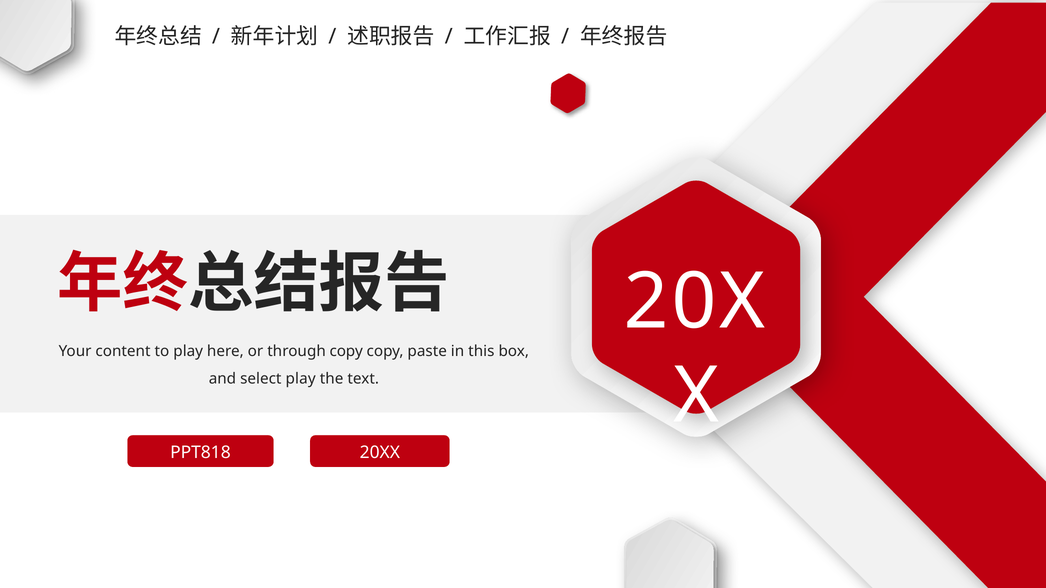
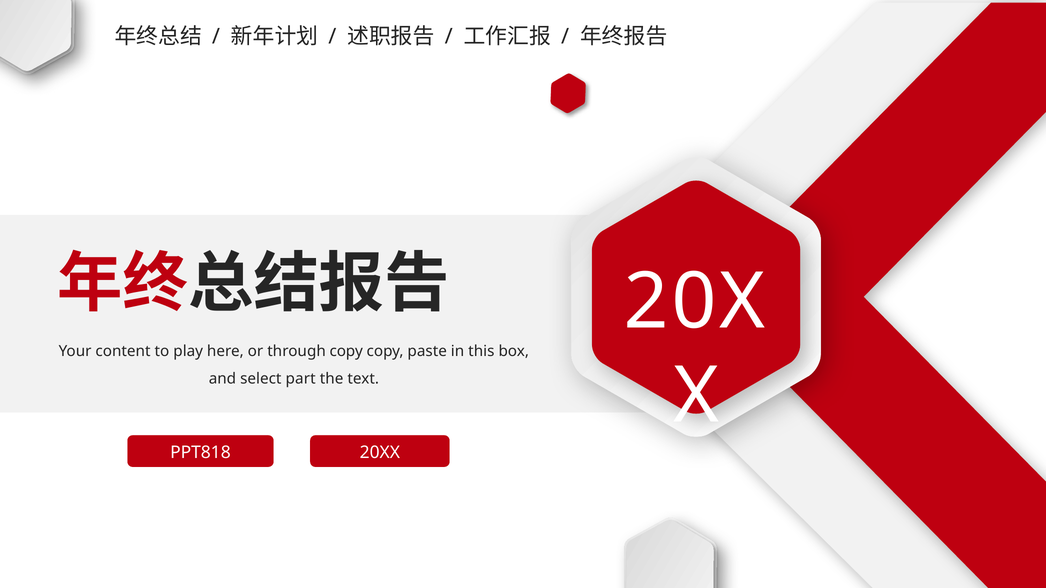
select play: play -> part (301, 379)
